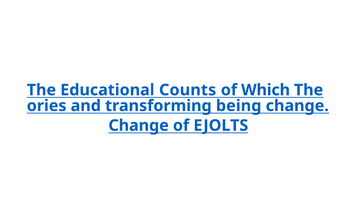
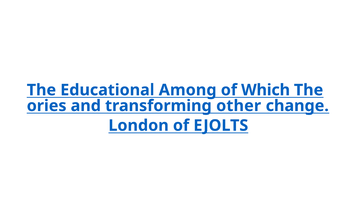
Counts: Counts -> Among (188, 90)
being: being -> other (239, 106)
Change: Change -> London (139, 126)
